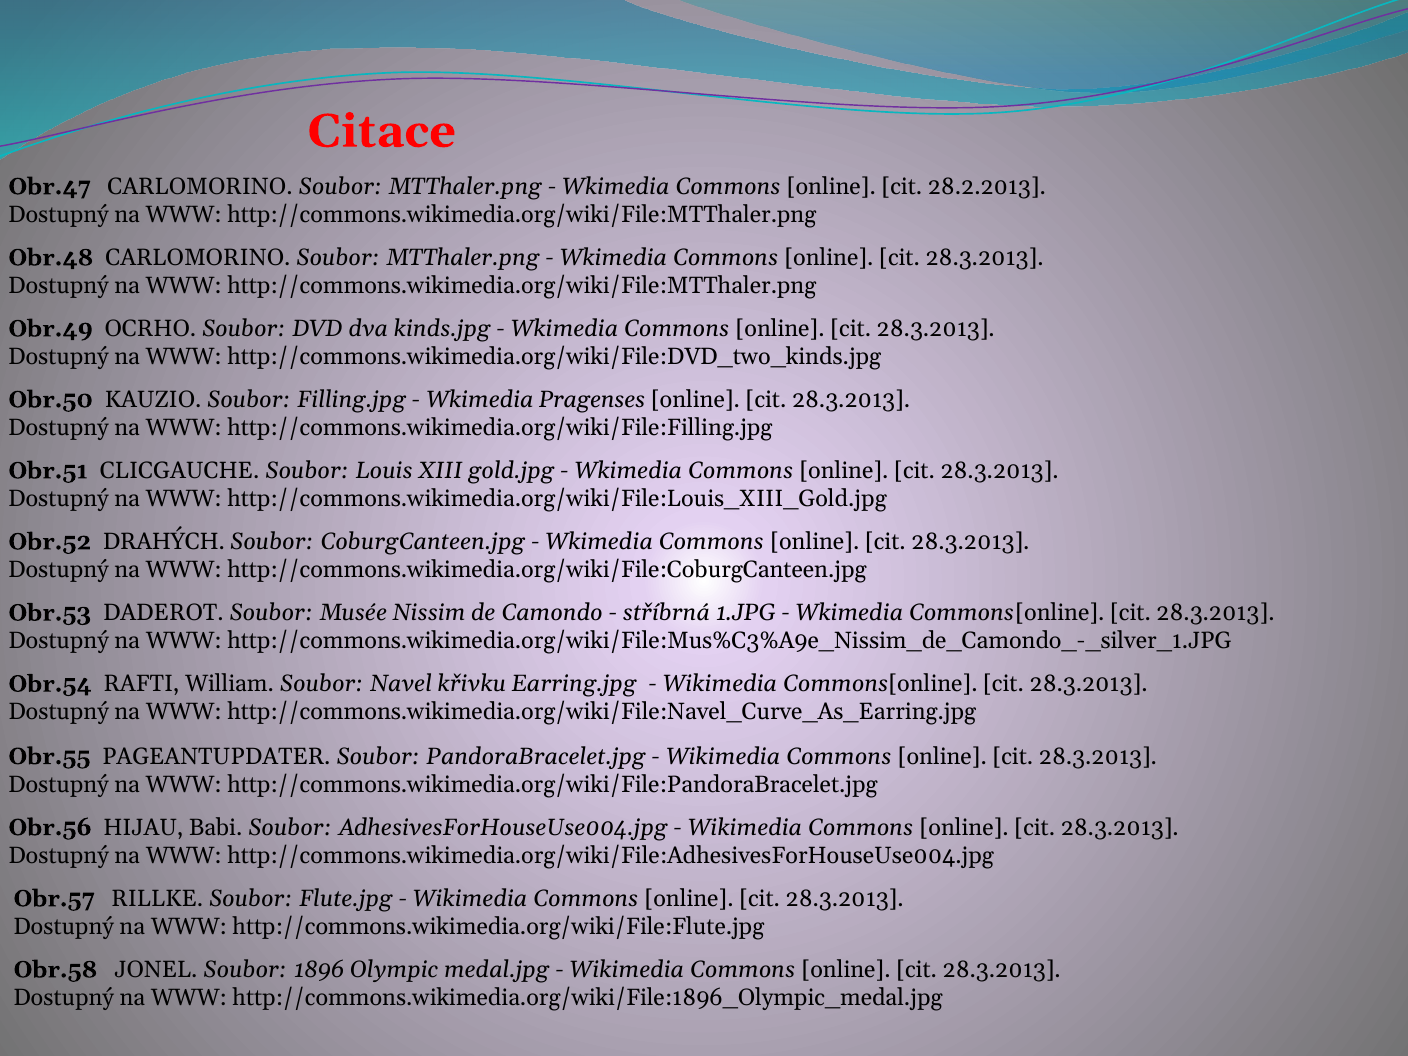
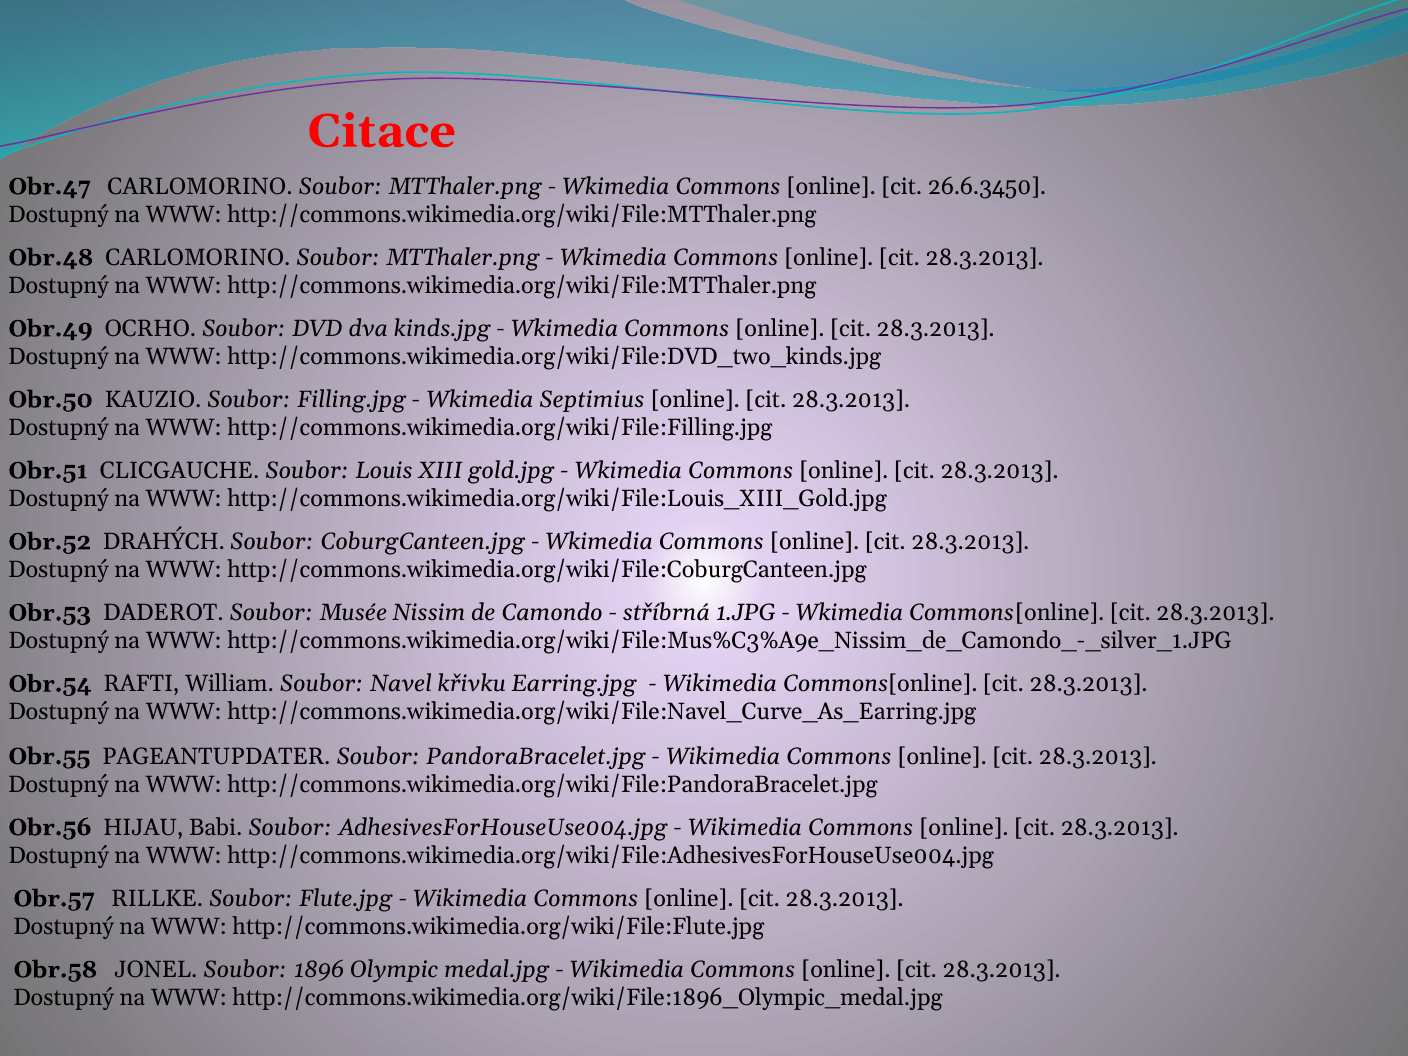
28.2.2013: 28.2.2013 -> 26.6.3450 (987, 187)
Pragenses: Pragenses -> Septimius (592, 400)
